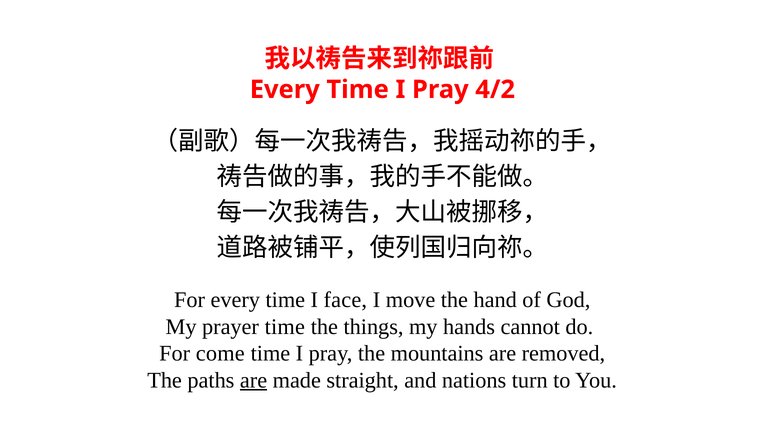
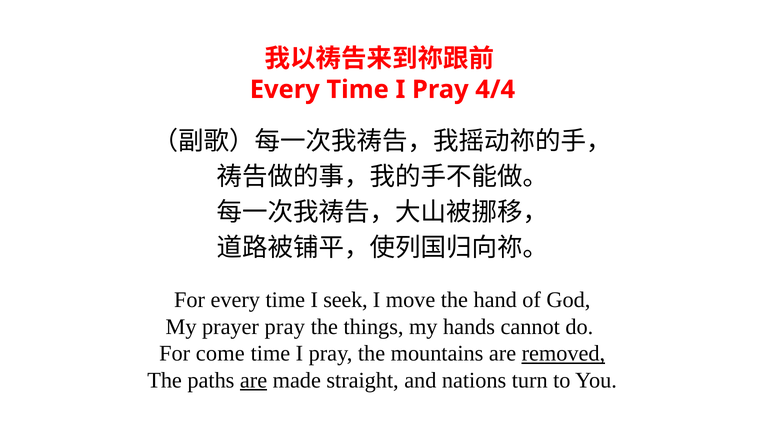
4/2: 4/2 -> 4/4 (495, 90)
face: face -> seek (346, 300)
prayer time: time -> pray (285, 327)
removed underline: none -> present (563, 354)
